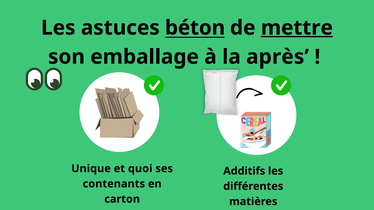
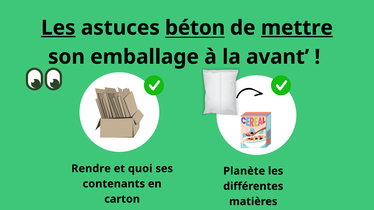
Les underline: none -> present (58, 28)
après: après -> avant (278, 57)
Unique: Unique -> Rendre (91, 169)
Additifs: Additifs -> Planète (244, 171)
